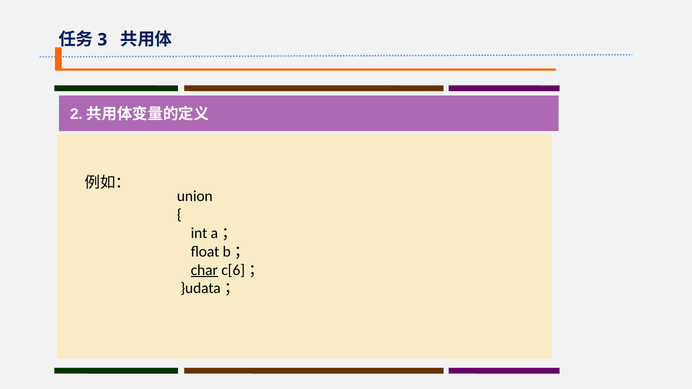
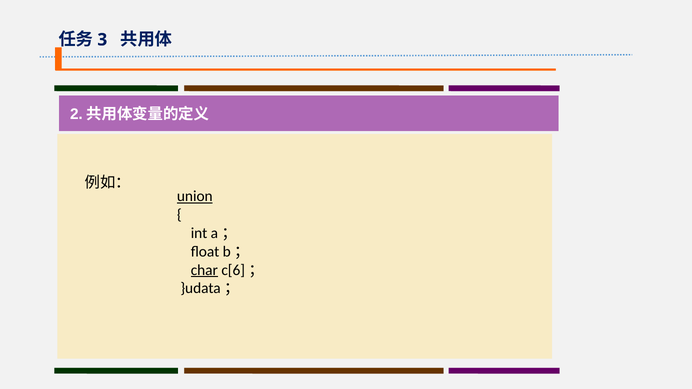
union underline: none -> present (195, 196)
